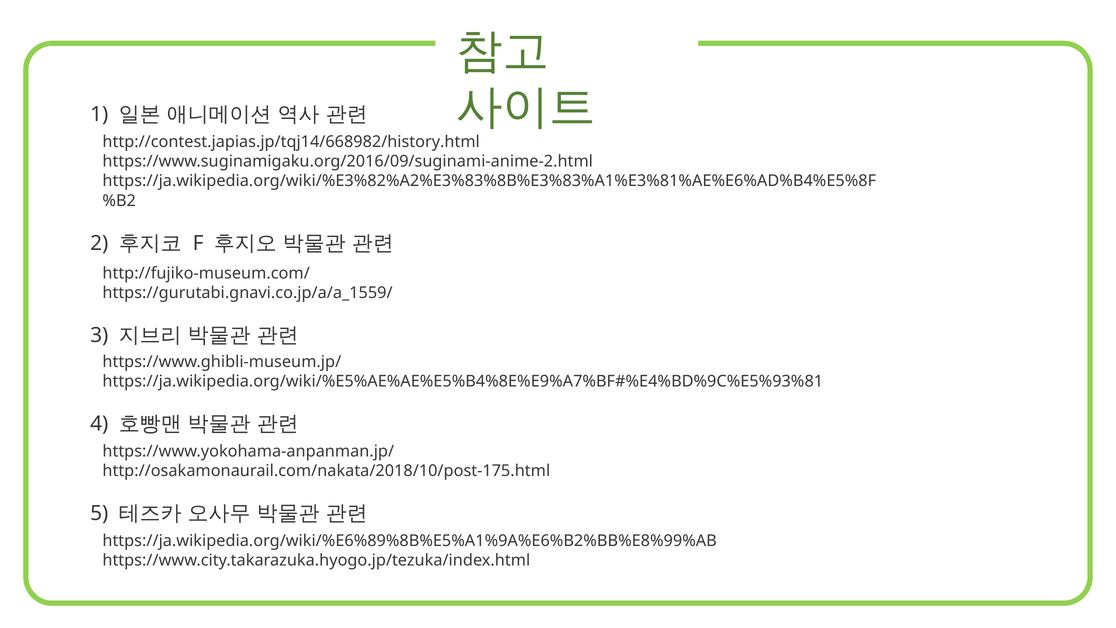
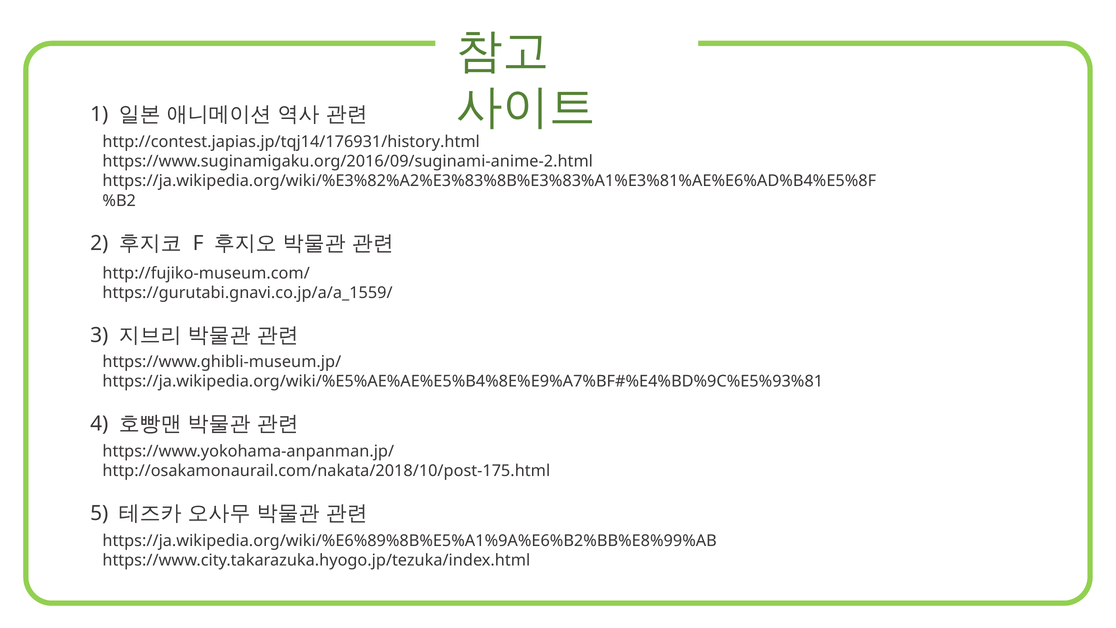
http://contest.japias.jp/tqj14/668982/history.html: http://contest.japias.jp/tqj14/668982/history.html -> http://contest.japias.jp/tqj14/176931/history.html (291, 142)
